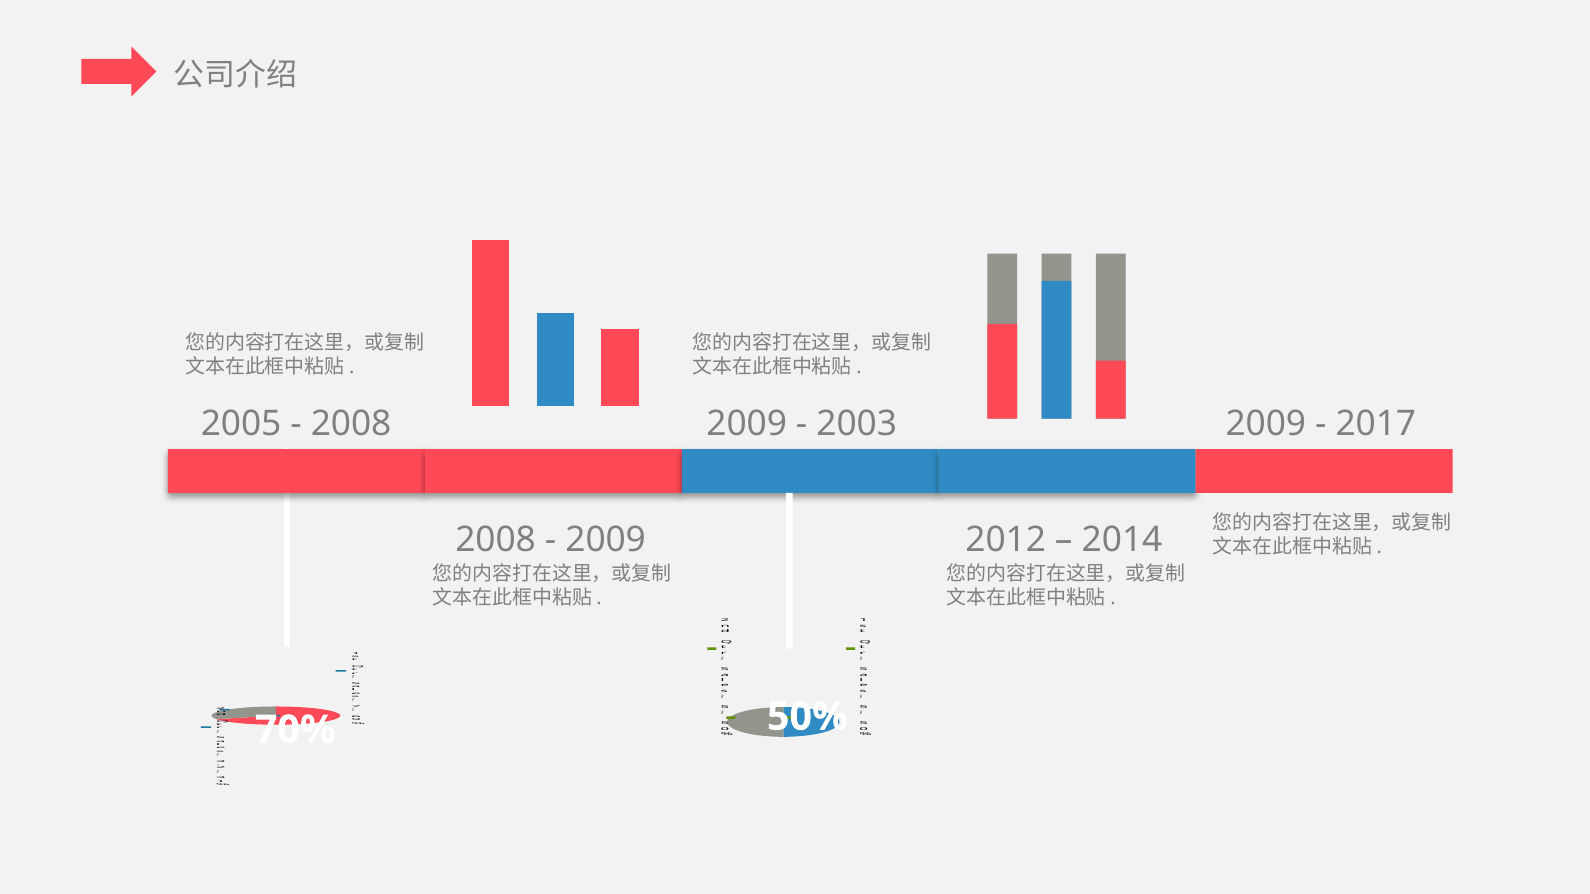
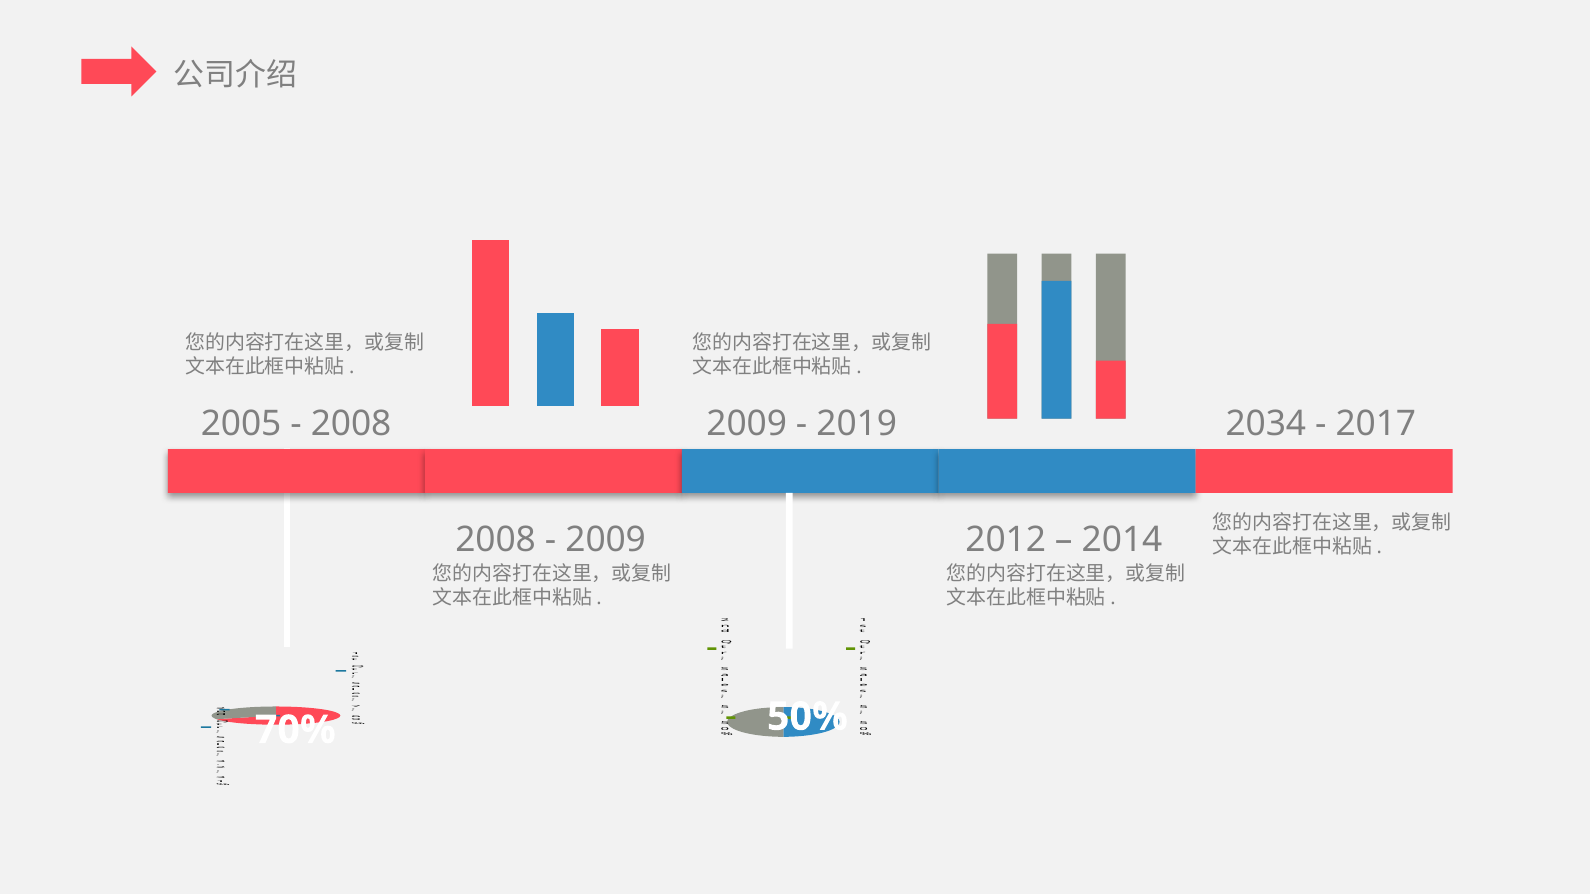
2003: 2003 -> 2019 (857, 424)
2009: 2009 -> 2034 (1266, 424)
